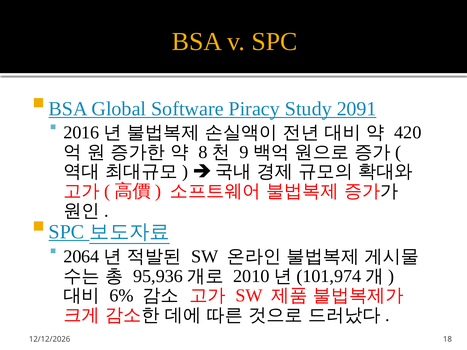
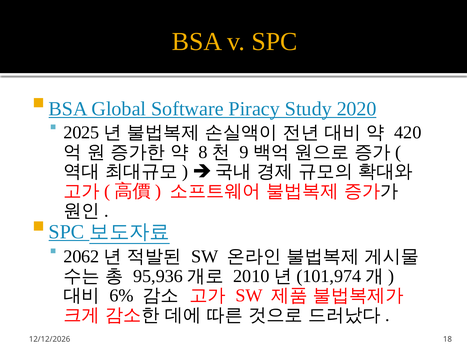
2091: 2091 -> 2020 (357, 109)
2016: 2016 -> 2025 (81, 133)
2064: 2064 -> 2062 (81, 257)
